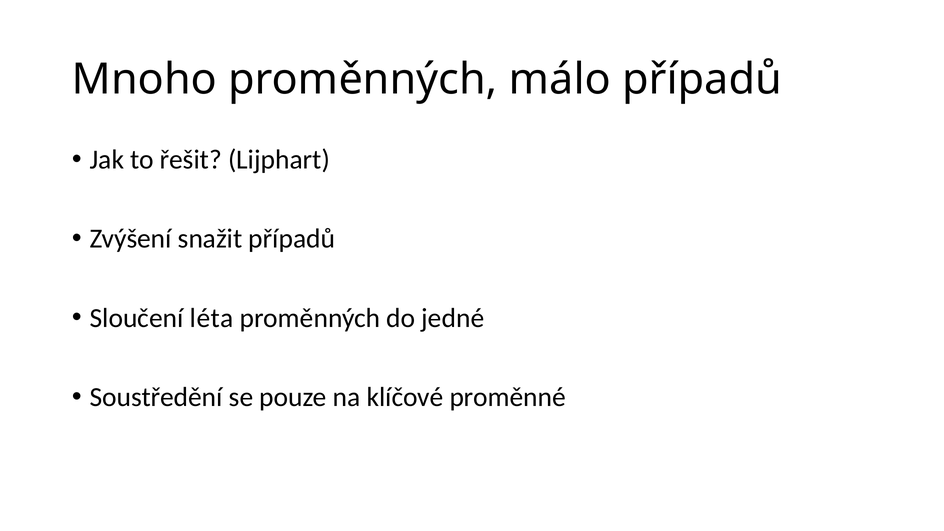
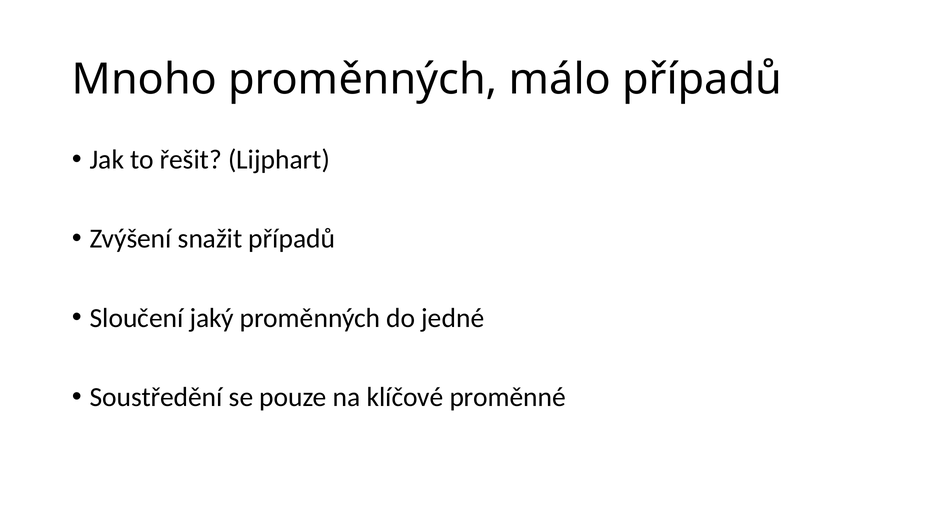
léta: léta -> jaký (212, 318)
